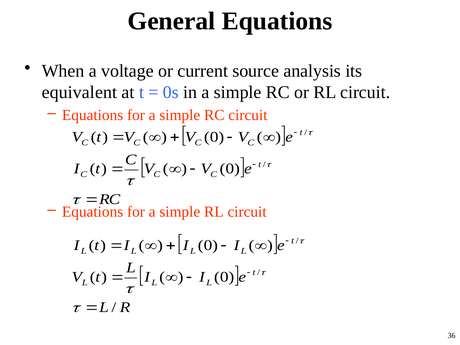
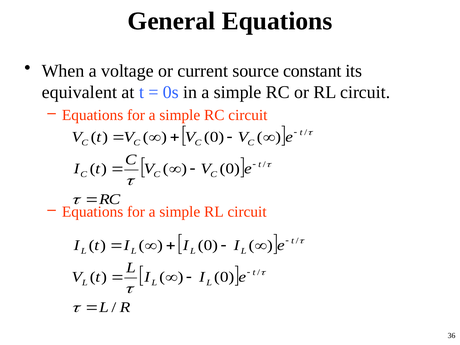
analysis: analysis -> constant (312, 71)
